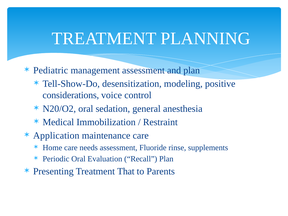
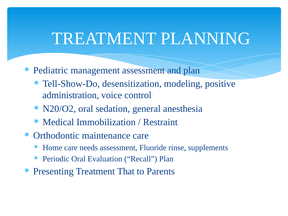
considerations: considerations -> administration (71, 95)
Application: Application -> Orthodontic (56, 136)
